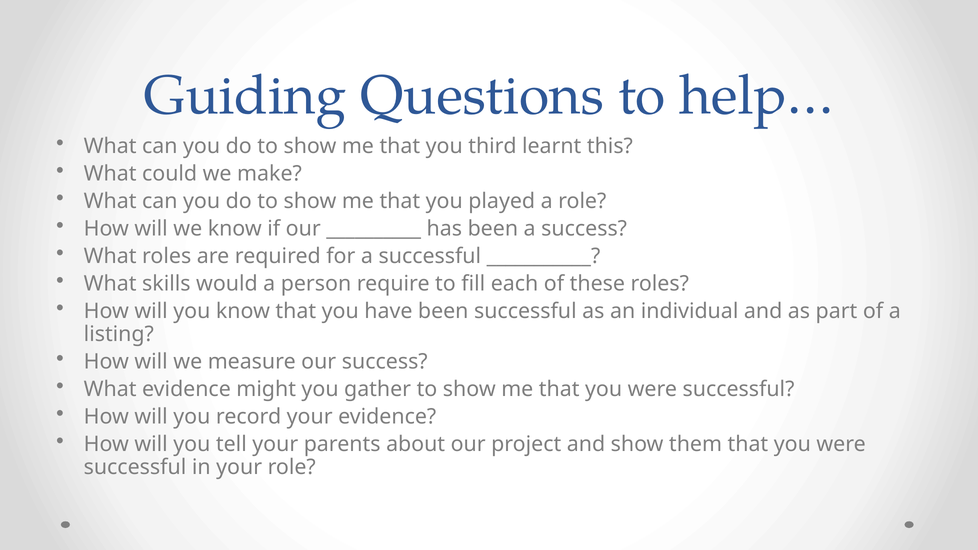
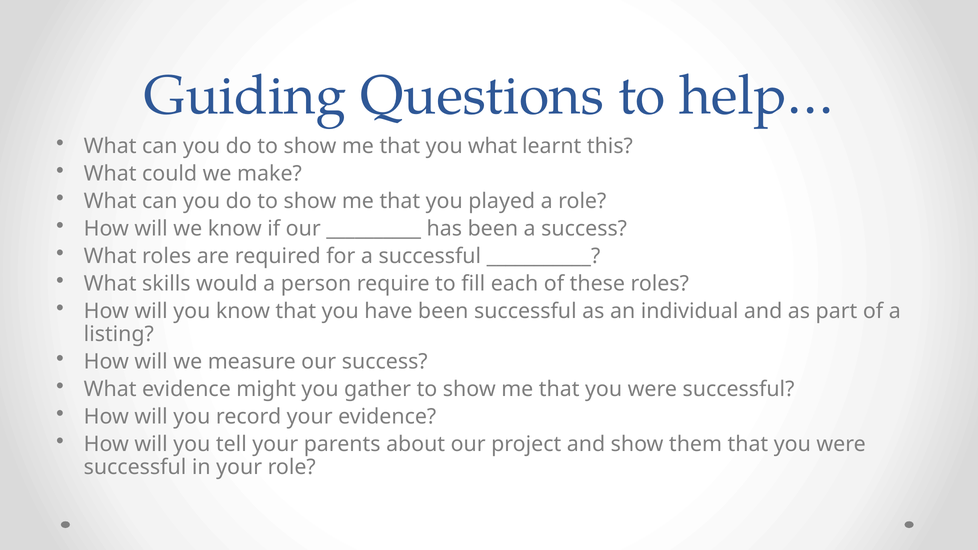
you third: third -> what (493, 146)
